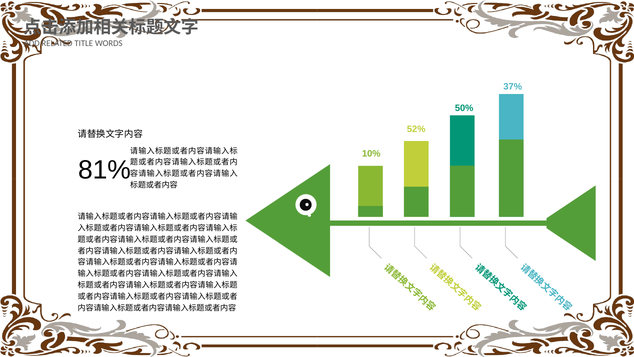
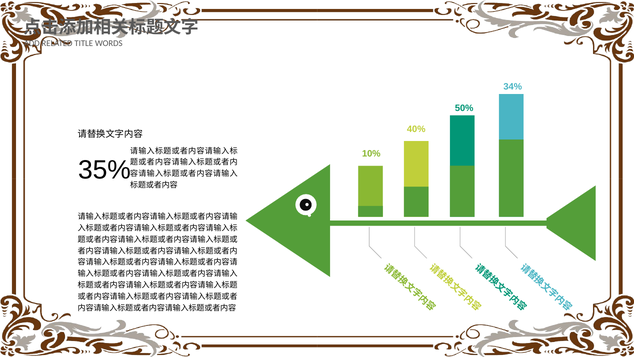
37%: 37% -> 34% (513, 86)
52%: 52% -> 40% (416, 129)
81%: 81% -> 35% (104, 170)
